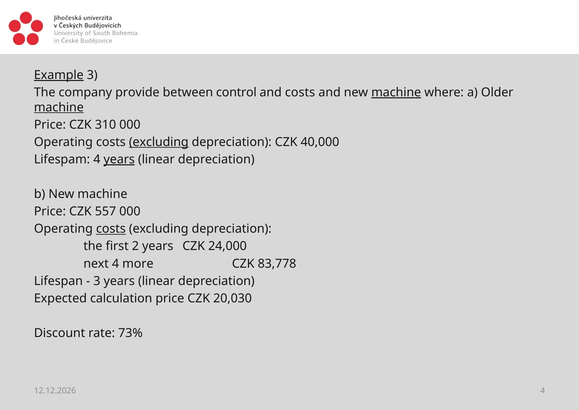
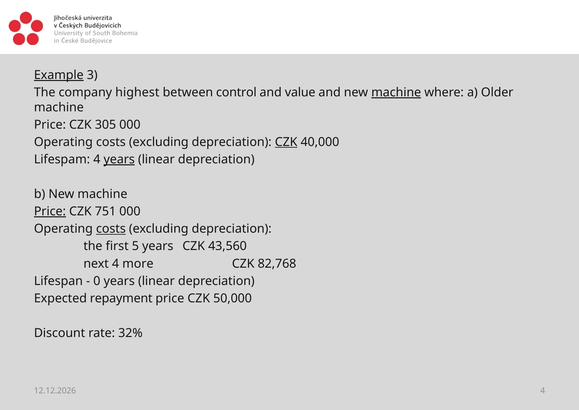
provide: provide -> highest (137, 92)
and costs: costs -> value (300, 92)
machine underline: present -> none (59, 107)
310: 310 -> 305 (106, 125)
excluding underline: present -> none (159, 142)
CZK underline: none -> present (286, 142)
Price underline: none -> present (50, 211)
557: 557 -> 751 (106, 211)
2: 2 -> 5 (135, 246)
24,000: 24,000 -> 43,560 (227, 246)
83,778: 83,778 -> 82,768 (277, 263)
3: 3 -> 0 (97, 281)
calculation: calculation -> repayment (121, 298)
20,030: 20,030 -> 50,000 (233, 298)
73%: 73% -> 32% (130, 333)
